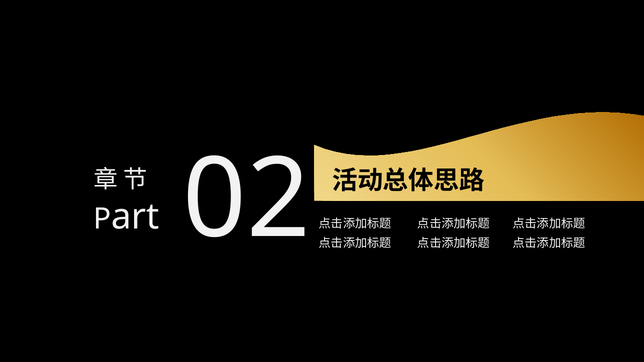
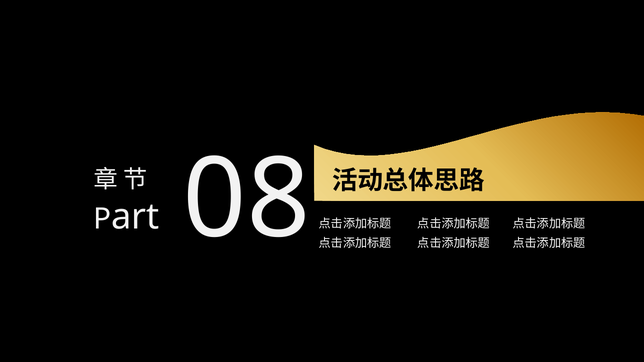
02: 02 -> 08 (247, 200)
